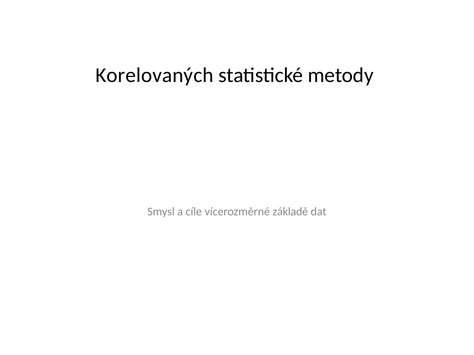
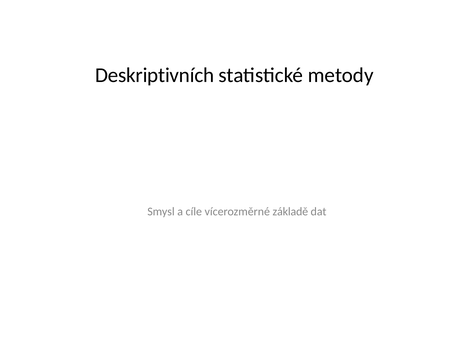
Korelovaných: Korelovaných -> Deskriptivních (155, 75)
